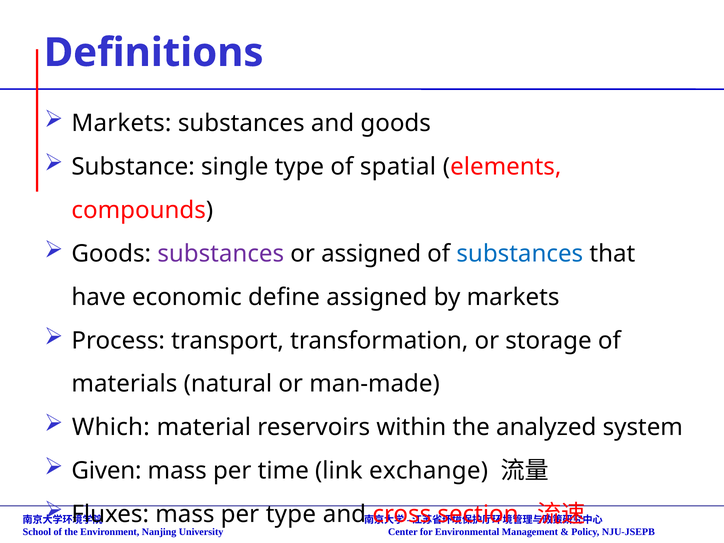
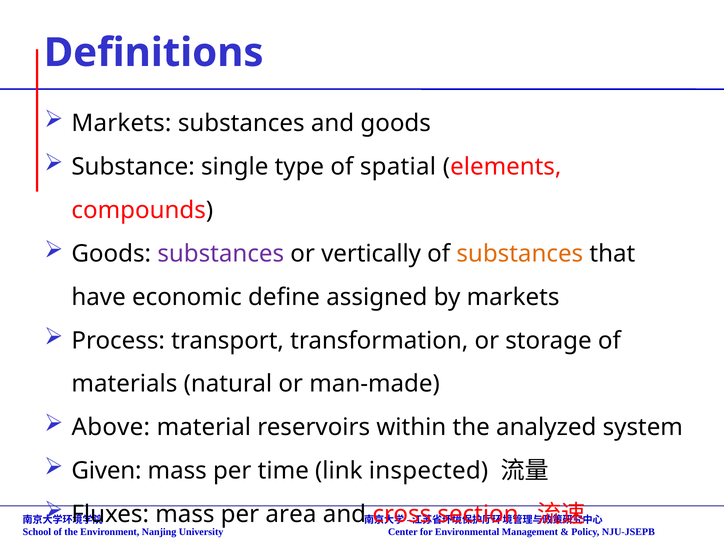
or assigned: assigned -> vertically (371, 254)
substances colour: blue -> orange (520, 254)
Which: Which -> Above (111, 427)
exchange: exchange -> inspected (429, 471)
per type: type -> area (291, 514)
